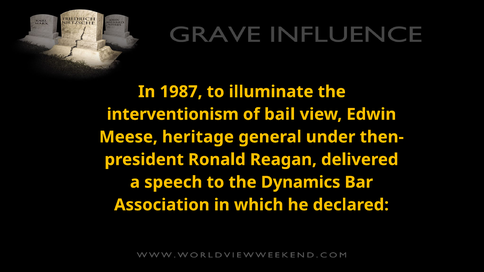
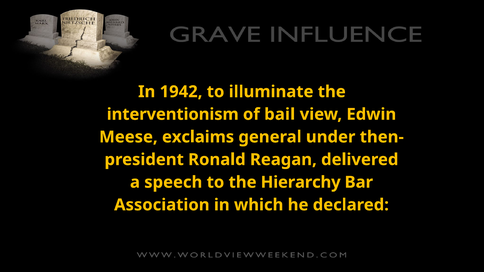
1987: 1987 -> 1942 (181, 92)
heritage: heritage -> exclaims (198, 137)
Dynamics: Dynamics -> Hierarchy (301, 182)
